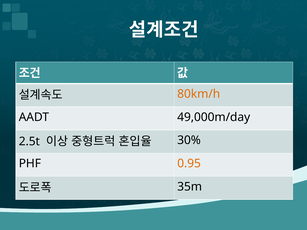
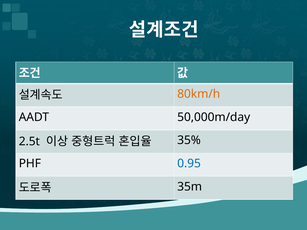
49,000m/day: 49,000m/day -> 50,000m/day (214, 117)
30%: 30% -> 35% (189, 140)
0.95 colour: orange -> blue (189, 164)
